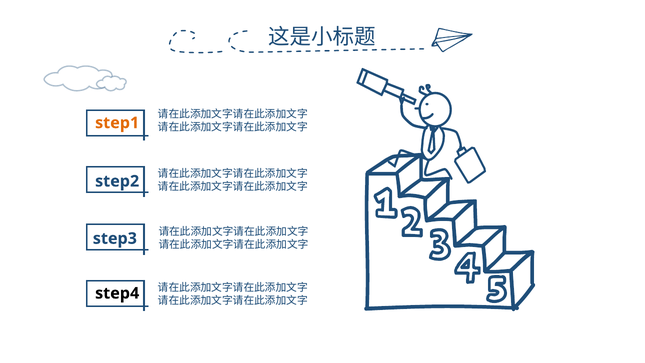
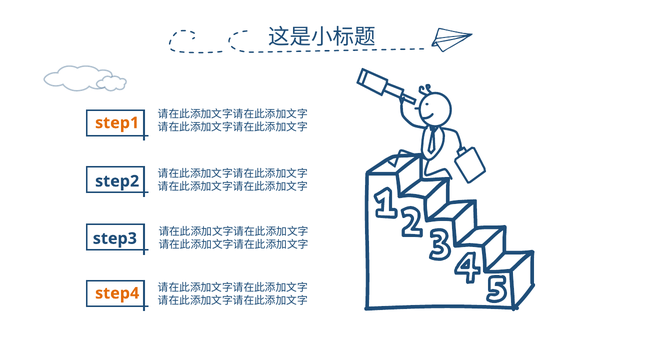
step4 colour: black -> orange (117, 293)
